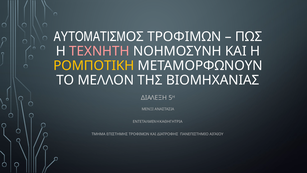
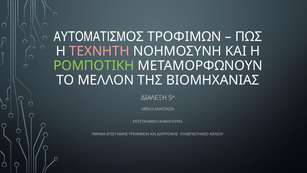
ΡΟΜΠΟΤΙΚΗ colour: yellow -> light green (94, 66)
